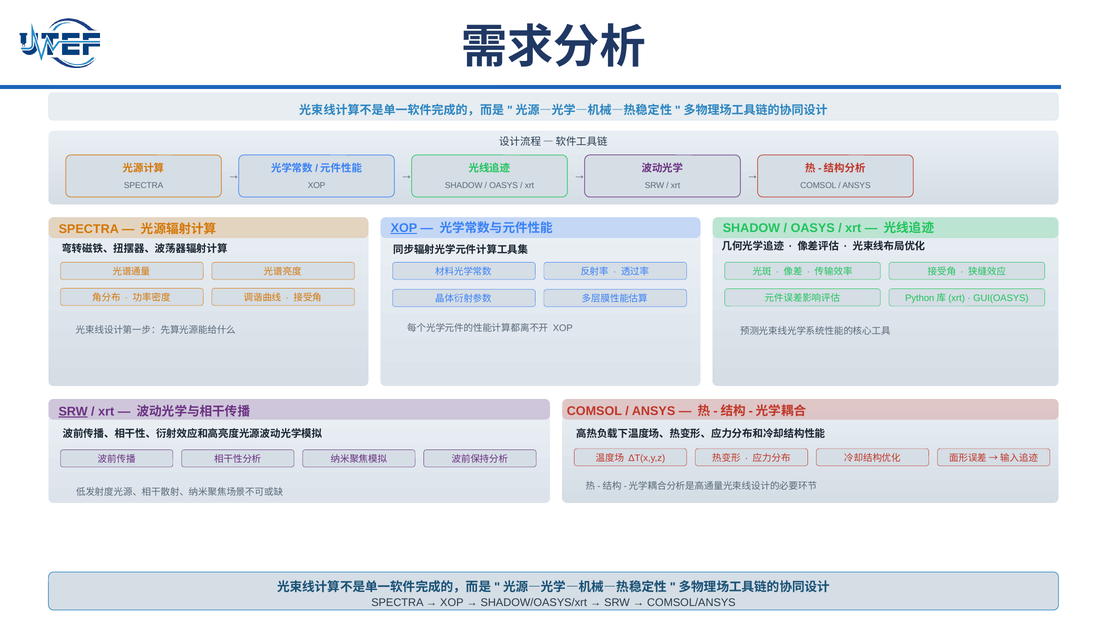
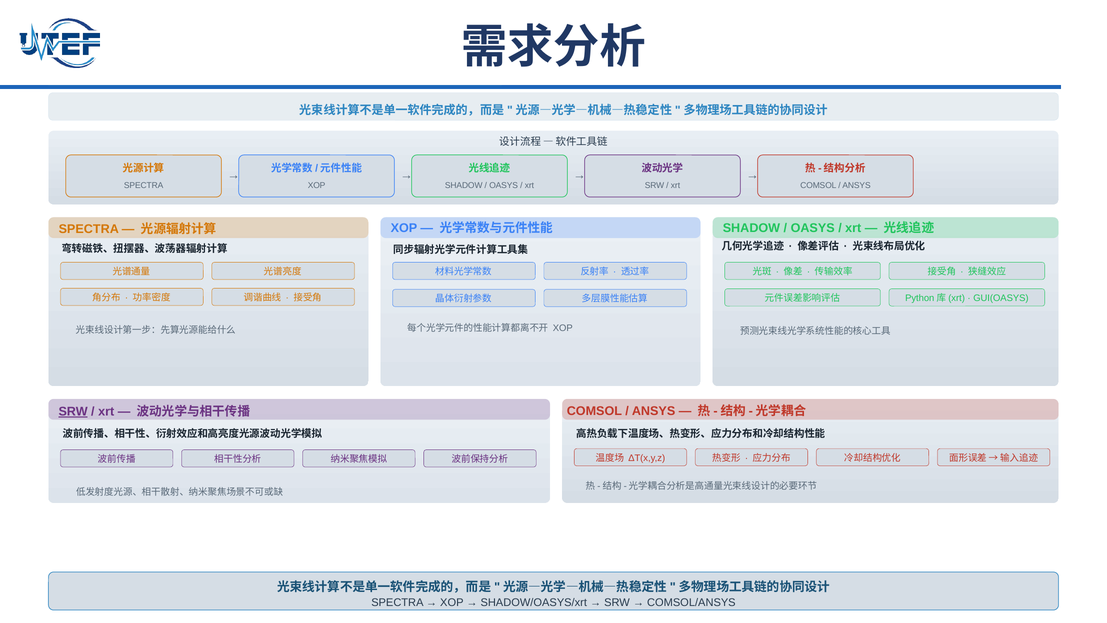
XOP underline: present -> none (404, 228)
